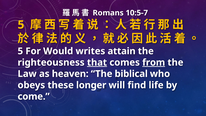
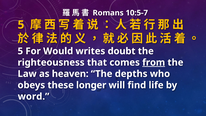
attain: attain -> doubt (122, 51)
that underline: present -> none (97, 62)
biblical: biblical -> depths (131, 74)
come: come -> word (34, 96)
